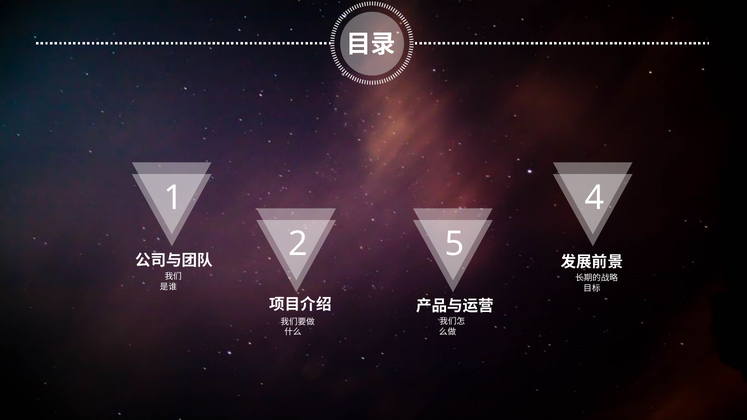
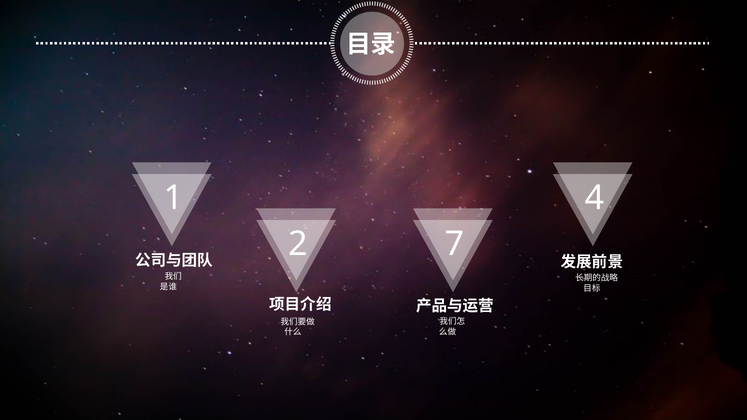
5: 5 -> 7 (455, 244)
